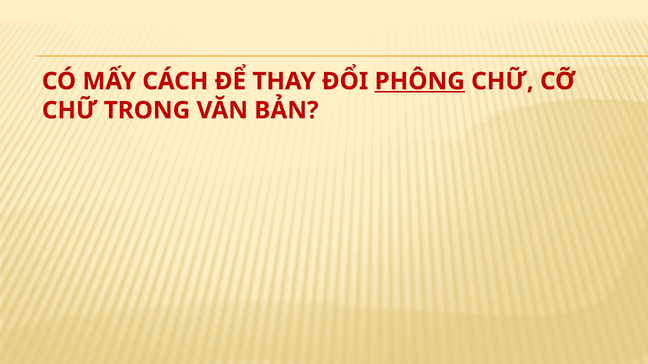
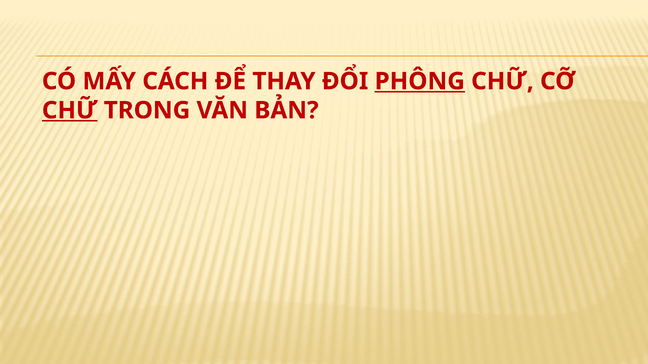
CHỮ underline: none -> present (70, 111)
